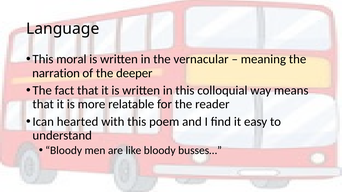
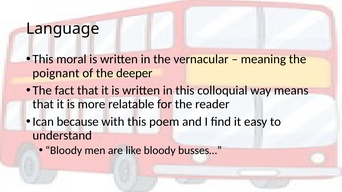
narration: narration -> poignant (56, 73)
hearted: hearted -> because (78, 122)
